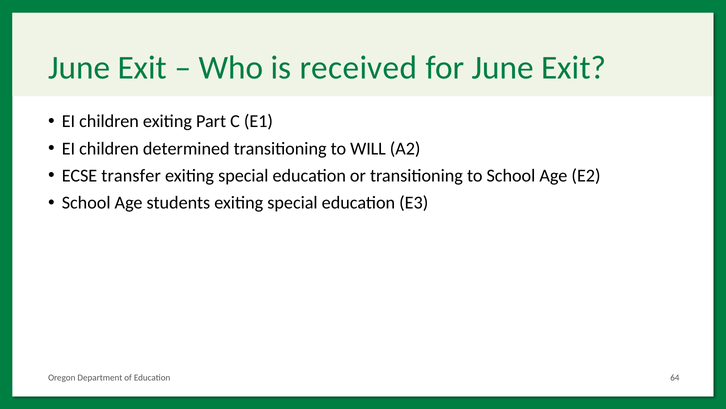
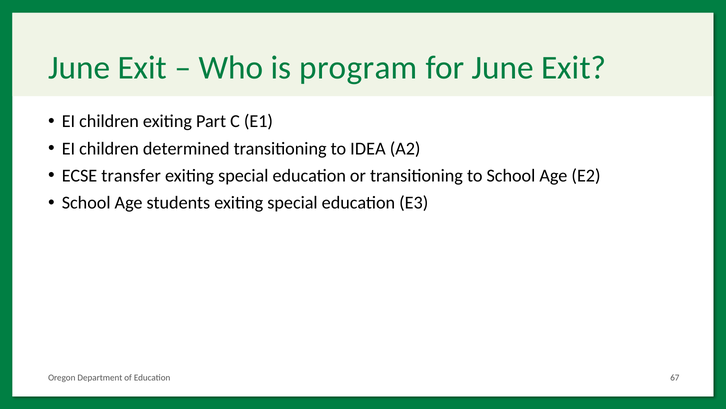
received: received -> program (358, 67)
WILL: WILL -> IDEA (368, 148)
64: 64 -> 67 (675, 377)
